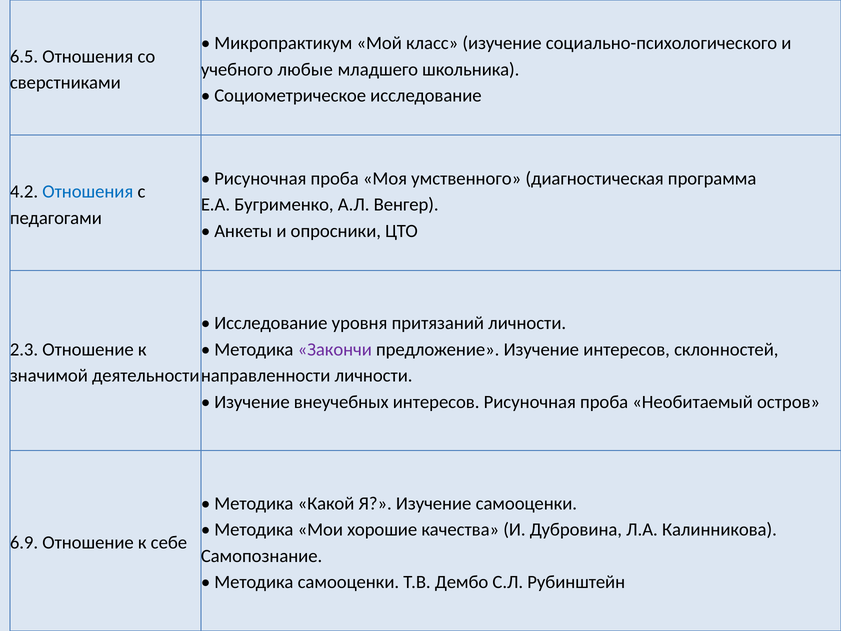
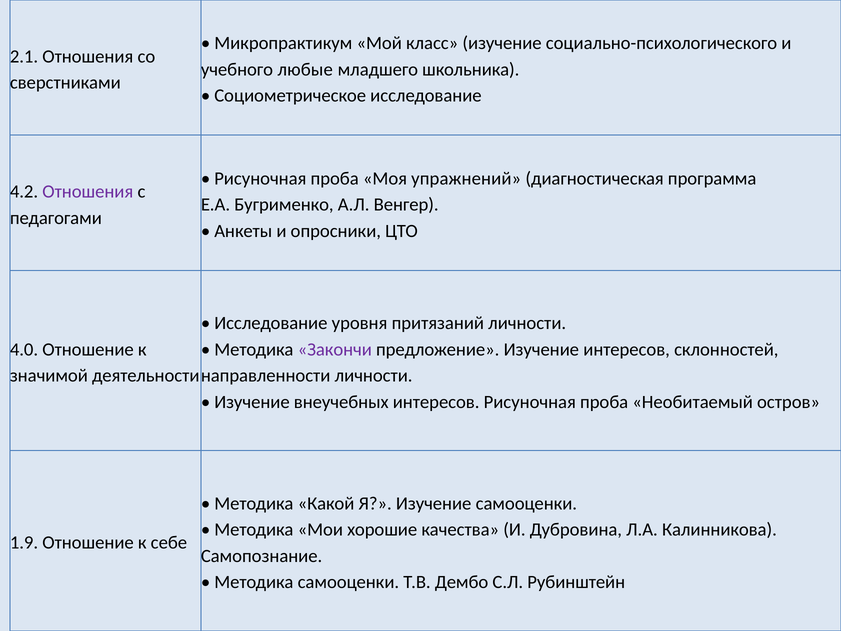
6.5: 6.5 -> 2.1 (24, 56)
умственного: умственного -> упражнений (466, 178)
Отношения colour: blue -> purple (88, 192)
2.3: 2.3 -> 4.0 (24, 349)
6.9: 6.9 -> 1.9 (24, 543)
